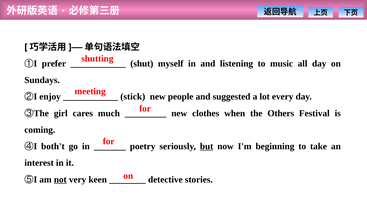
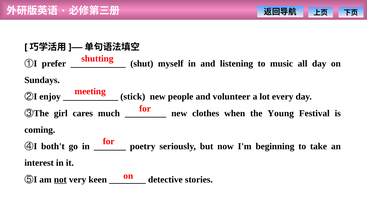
suggested: suggested -> volunteer (232, 96)
Others: Others -> Young (281, 113)
but underline: present -> none (207, 146)
